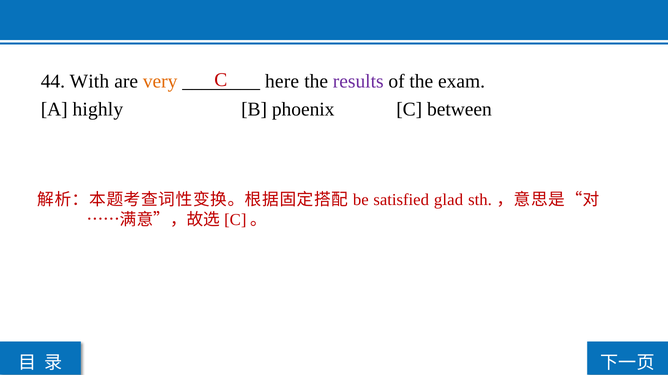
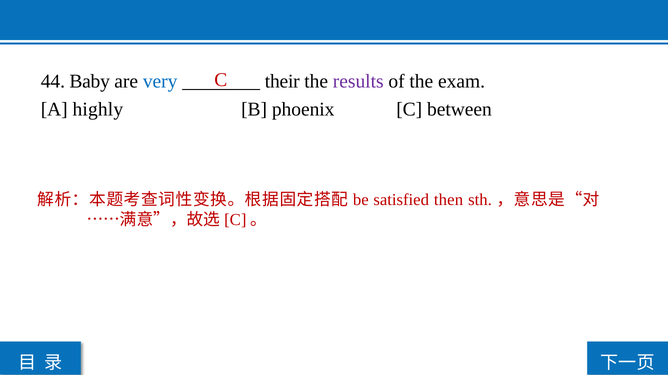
With: With -> Baby (90, 82)
very colour: orange -> blue (160, 82)
here: here -> their (282, 82)
glad: glad -> then (449, 200)
